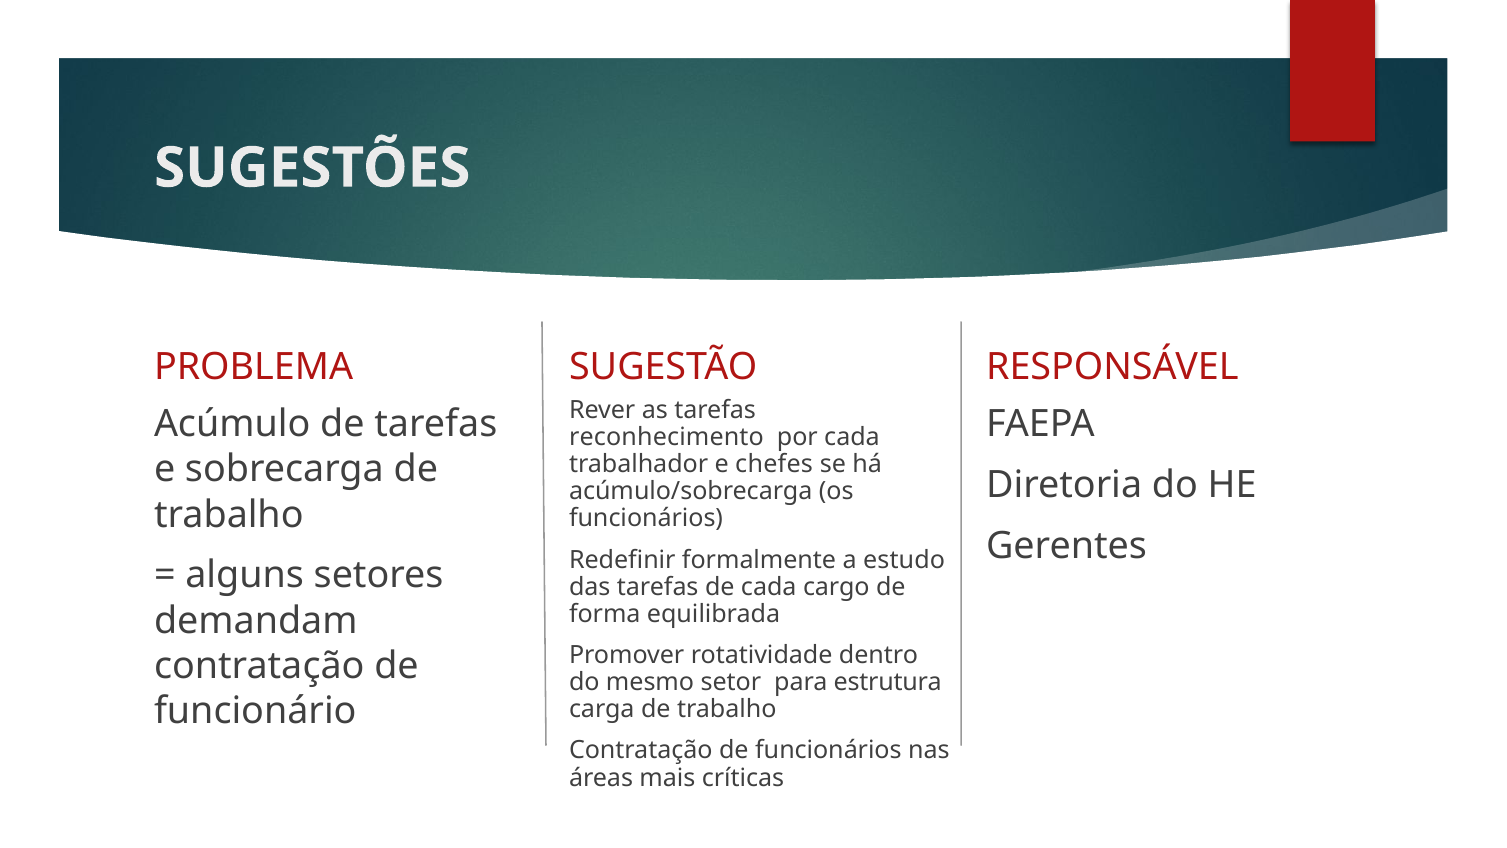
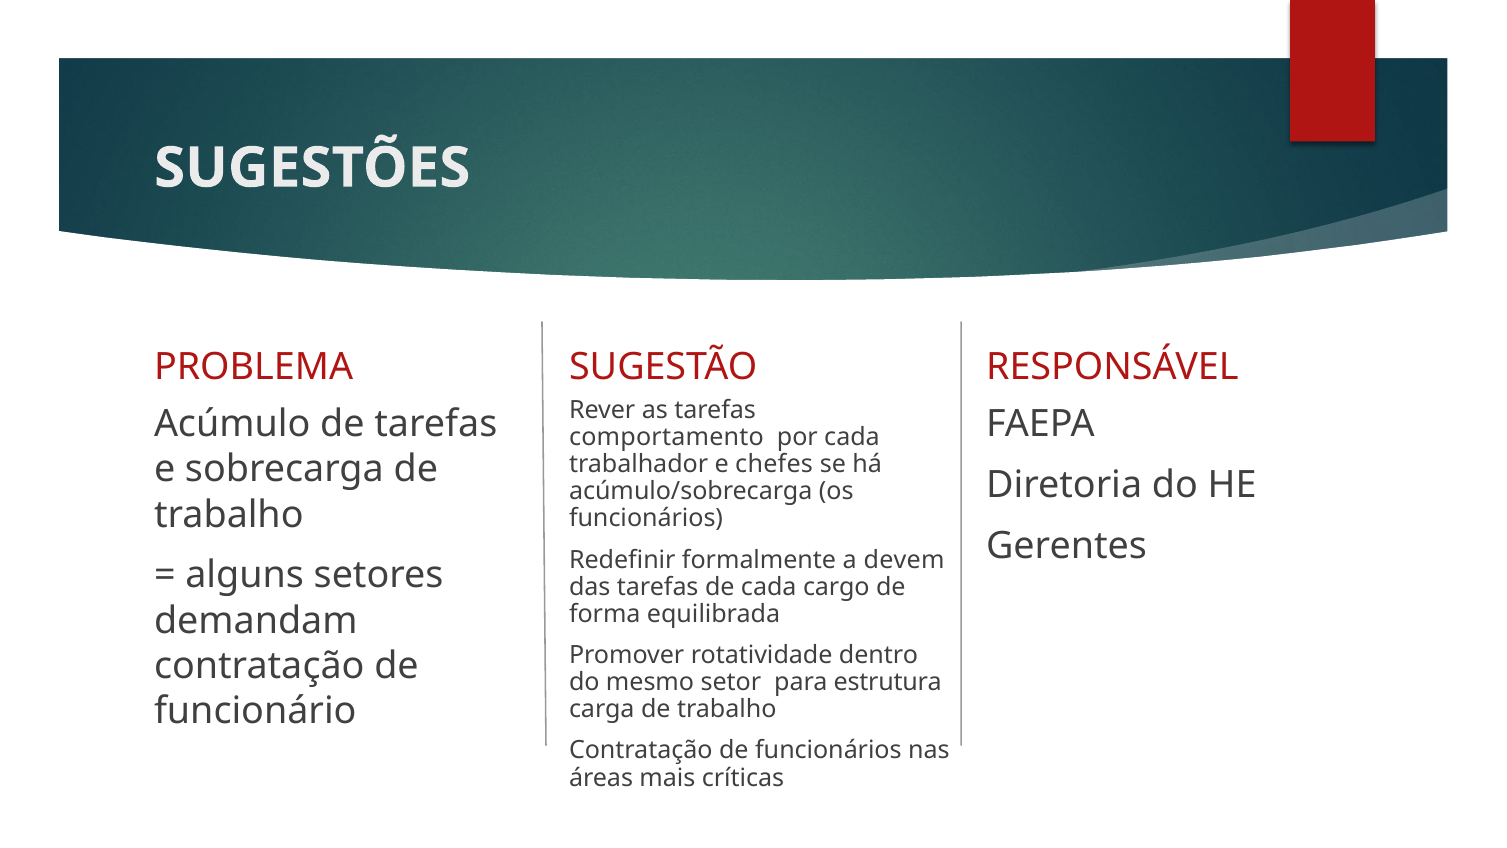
reconhecimento: reconhecimento -> comportamento (666, 437)
estudo: estudo -> devem (904, 560)
